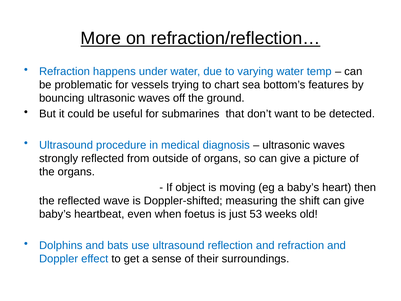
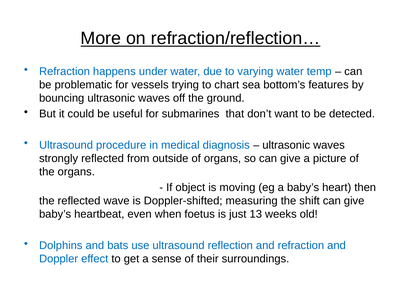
53: 53 -> 13 (256, 214)
